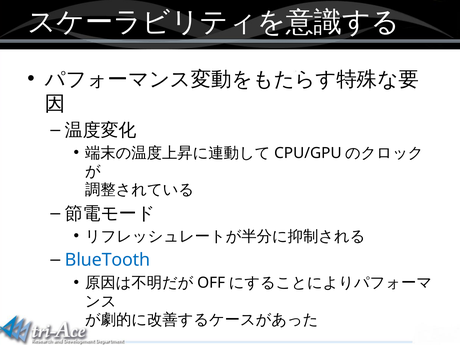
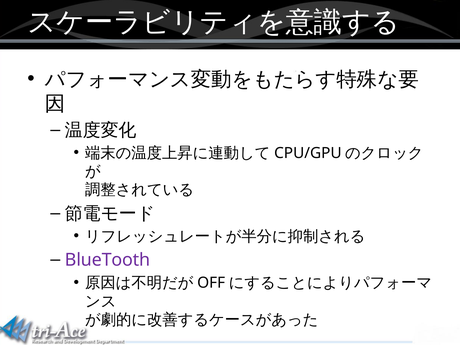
BlueTooth colour: blue -> purple (108, 260)
